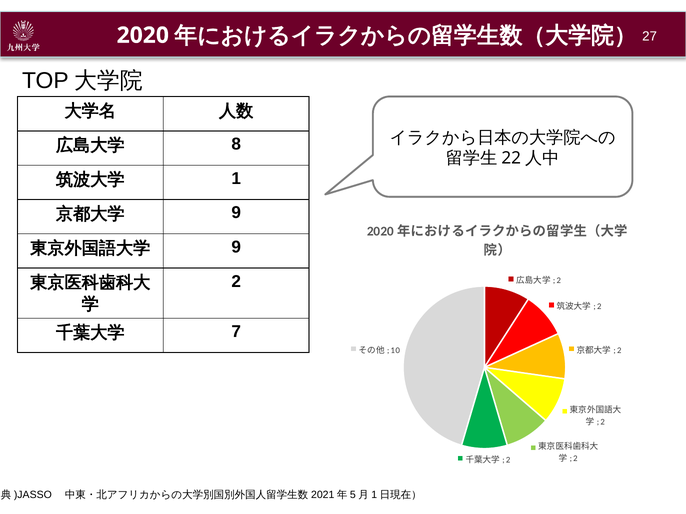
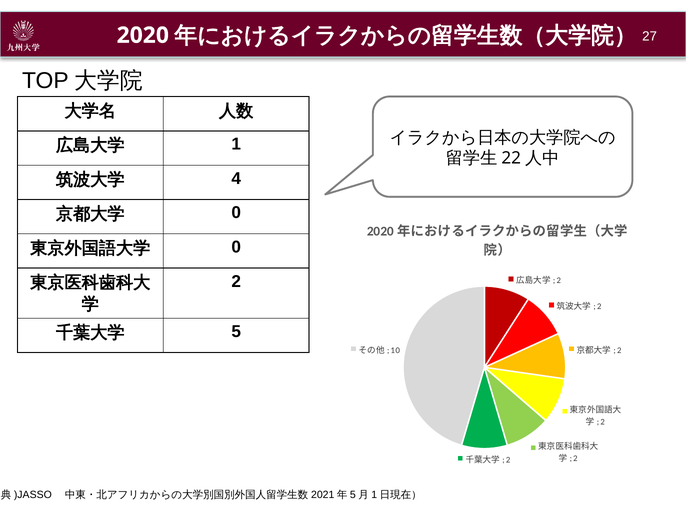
8: 8 -> 1 (236, 144)
1: 1 -> 4 (236, 179)
9: 9 -> 0 (236, 213)
9: 9 -> 0 (236, 247)
7: 7 -> 5 (236, 332)
